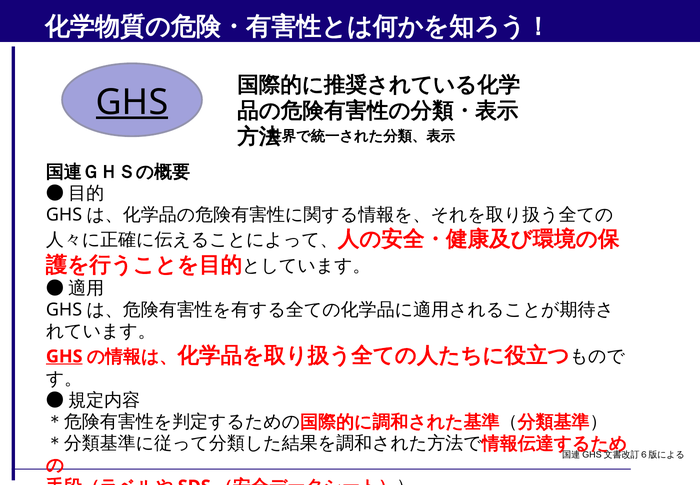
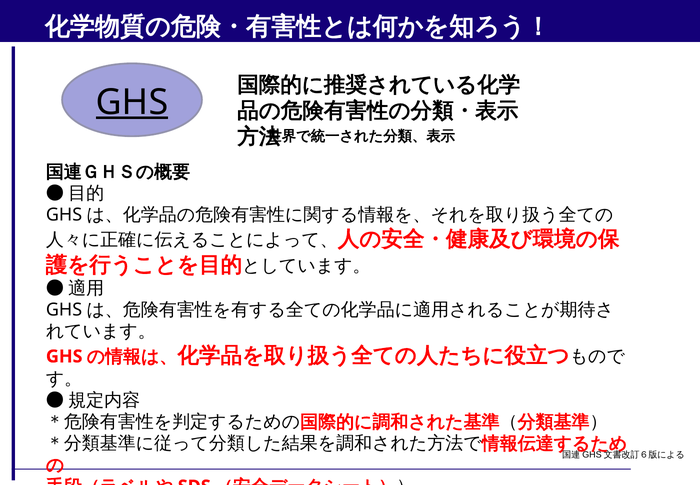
GHS underline: present -> none (64, 356)
